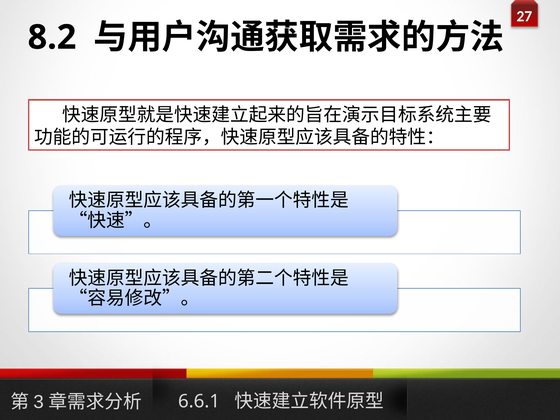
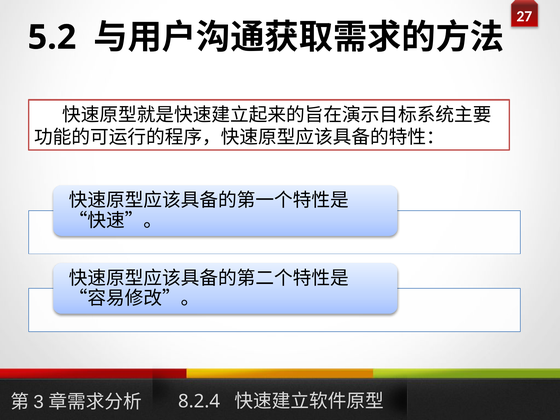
8.2: 8.2 -> 5.2 (52, 37)
6.6.1: 6.6.1 -> 8.2.4 (199, 401)
